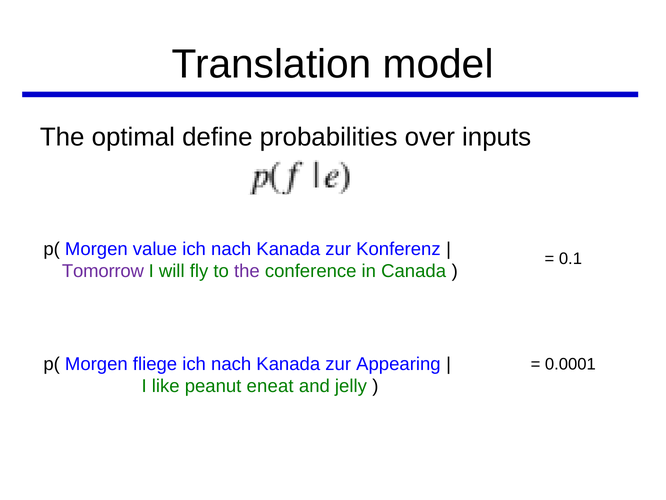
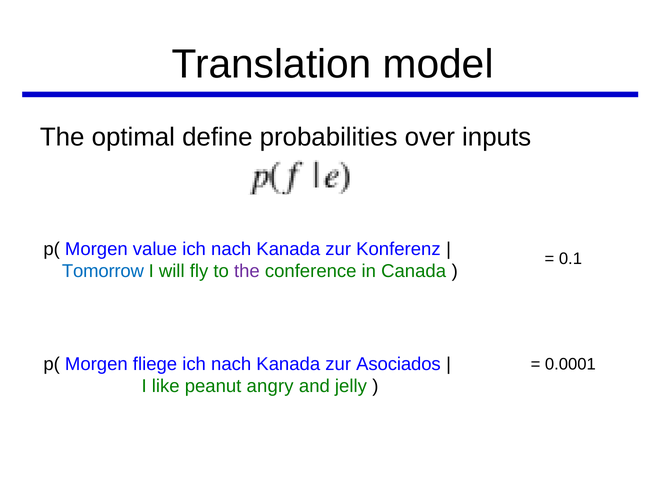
Tomorrow colour: purple -> blue (103, 271)
Appearing: Appearing -> Asociados (398, 364)
eneat: eneat -> angry (270, 386)
